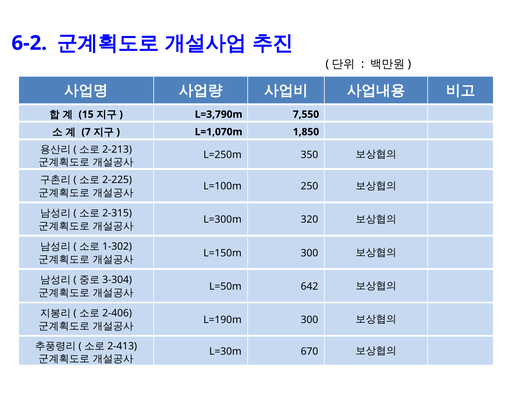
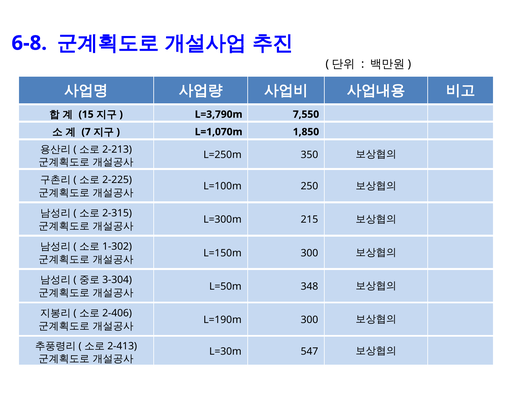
6-2: 6-2 -> 6-8 (29, 43)
320: 320 -> 215 (309, 220)
642: 642 -> 348 (309, 286)
670: 670 -> 547 (309, 351)
